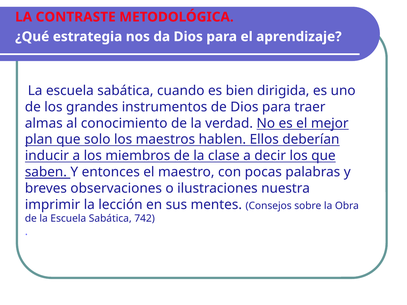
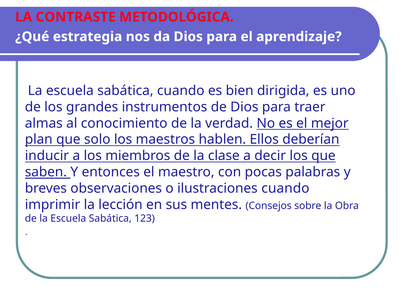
ilustraciones nuestra: nuestra -> cuando (285, 188)
742: 742 -> 123 (145, 219)
